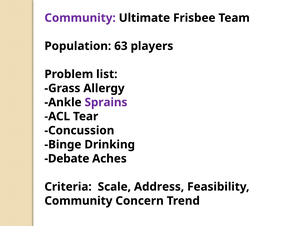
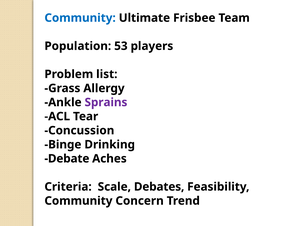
Community colour: purple -> blue (80, 18)
63: 63 -> 53 (121, 46)
Address: Address -> Debates (159, 187)
